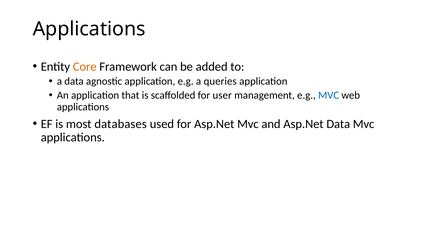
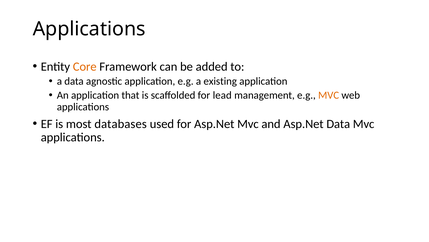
queries: queries -> existing (220, 81)
user: user -> lead (222, 95)
MVC colour: blue -> orange (329, 95)
